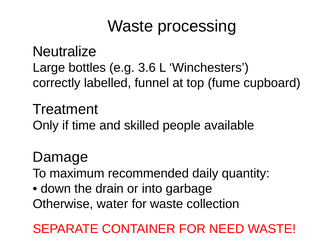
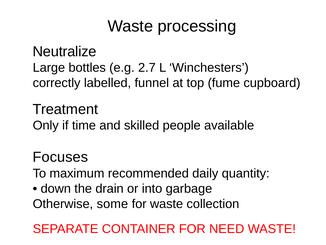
3.6: 3.6 -> 2.7 (147, 68)
Damage: Damage -> Focuses (60, 157)
water: water -> some (112, 203)
